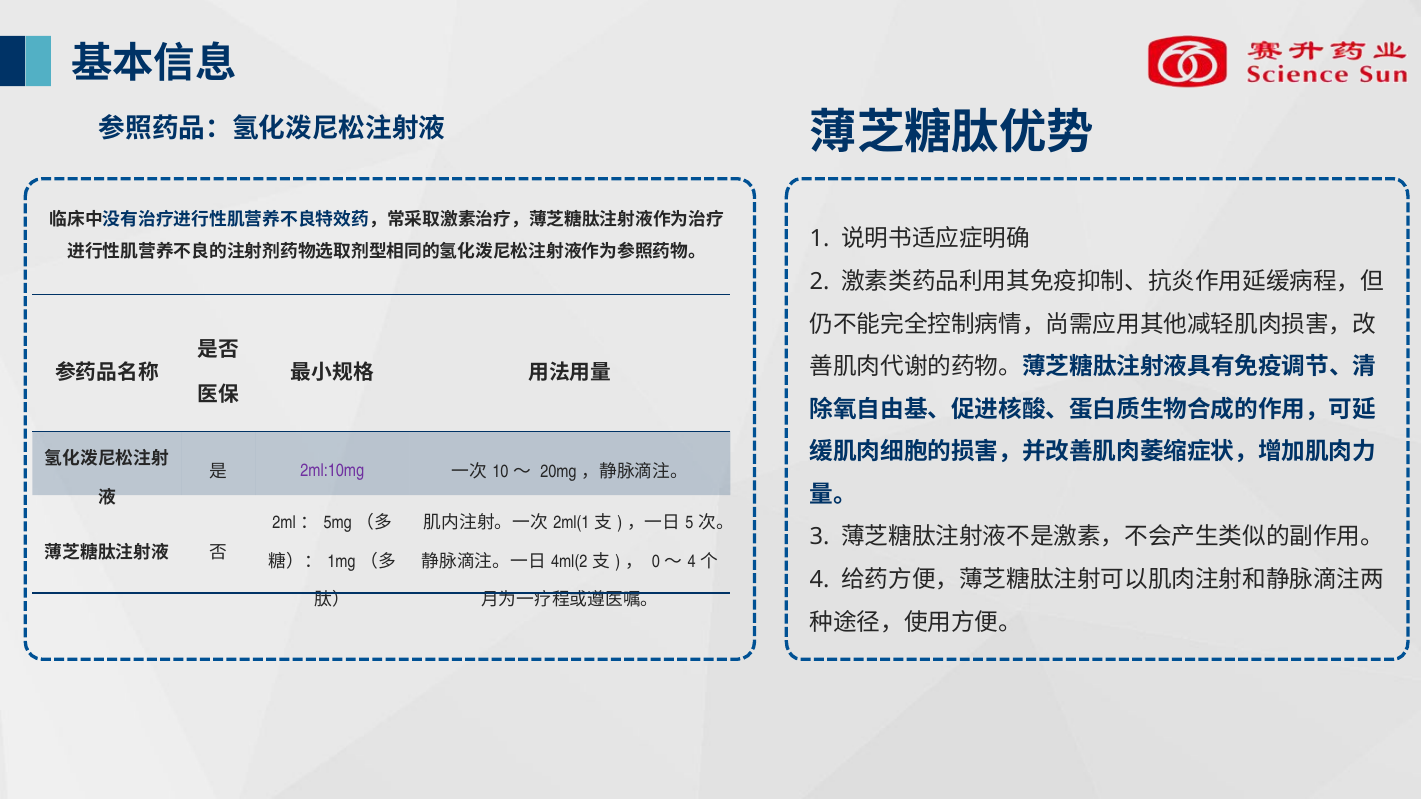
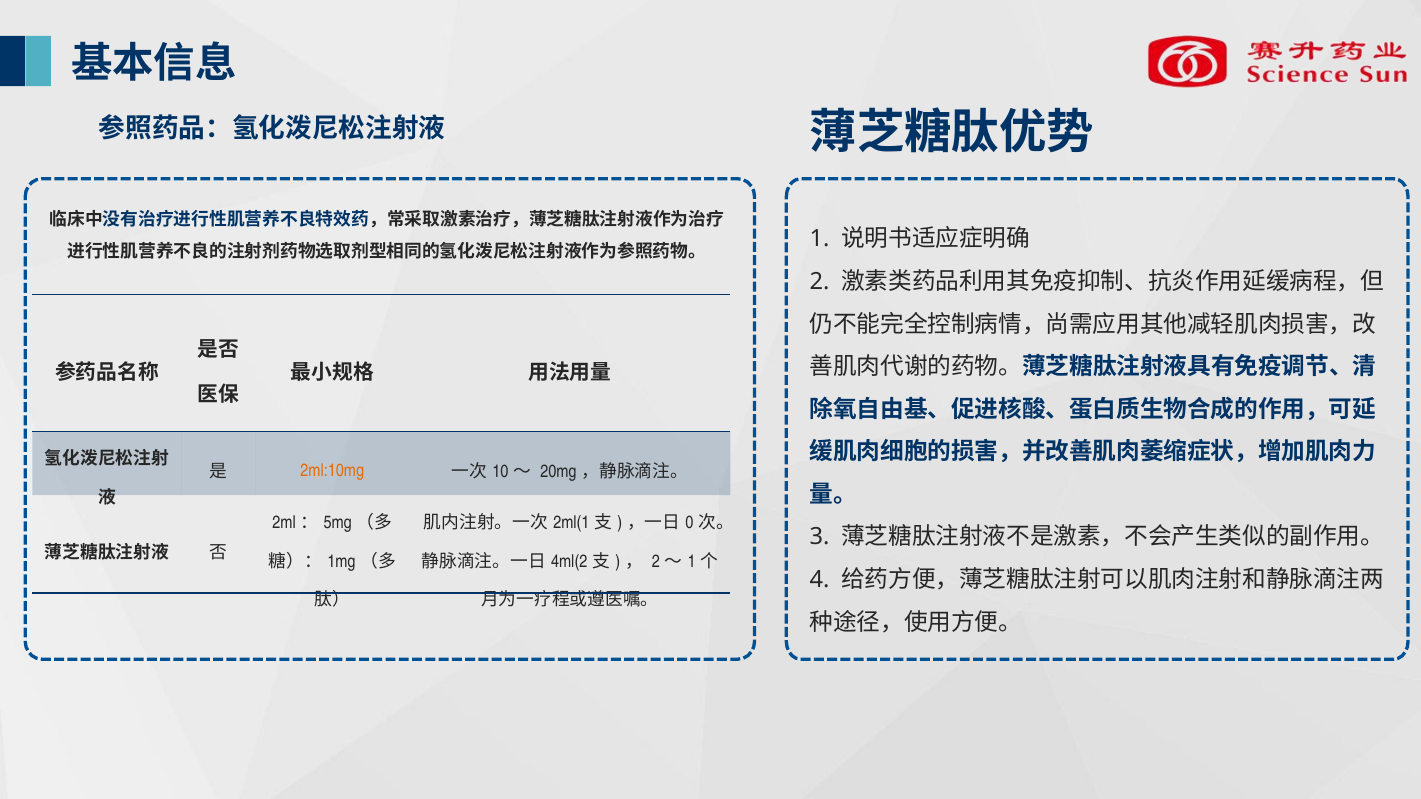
2ml:10mg colour: purple -> orange (332, 471)
5: 5 -> 0 (690, 523)
0: 0 -> 2 (656, 562)
4: 4 -> 1 (692, 562)
